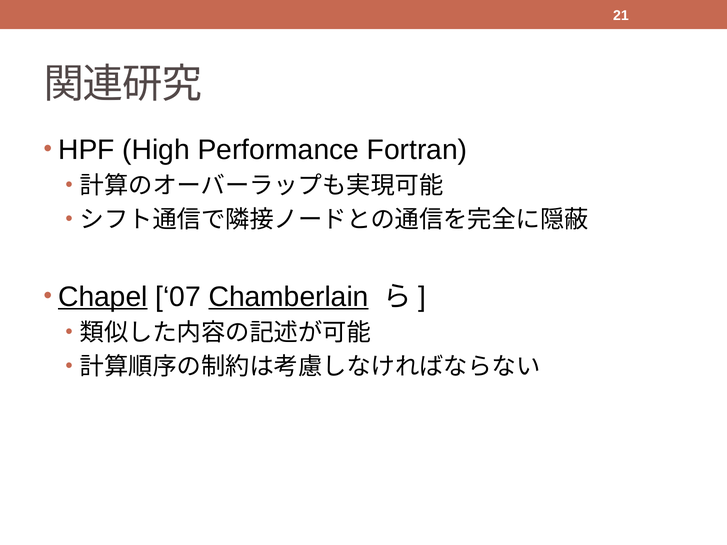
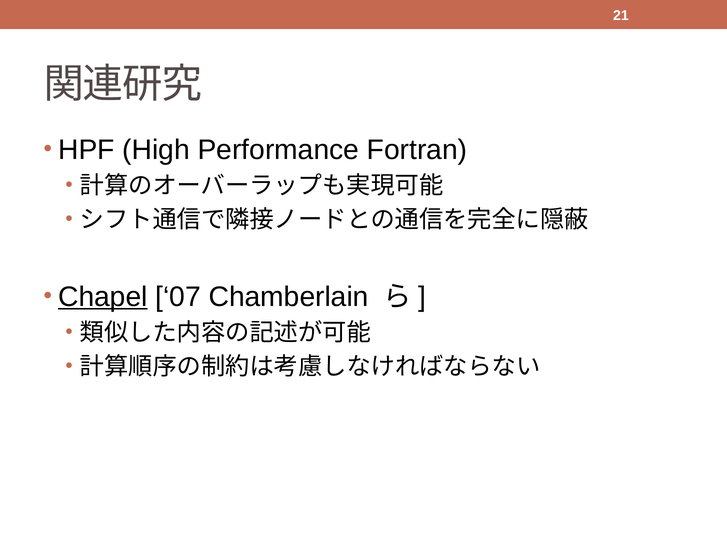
Chamberlain underline: present -> none (289, 297)
